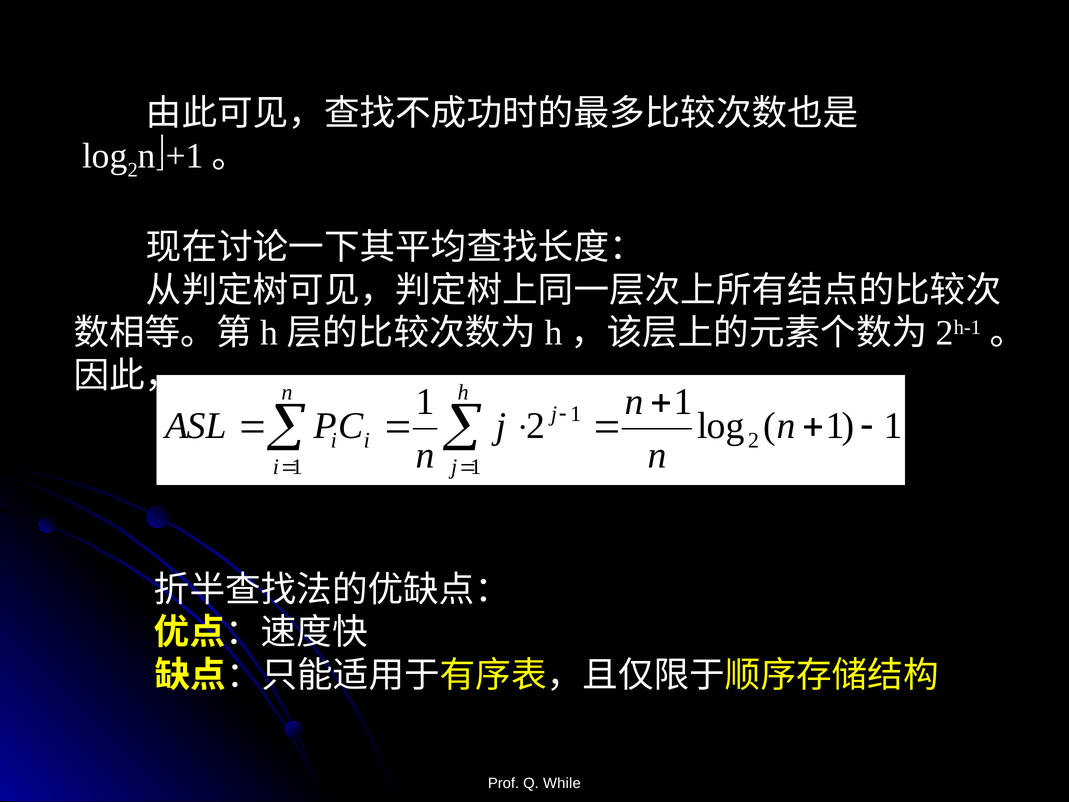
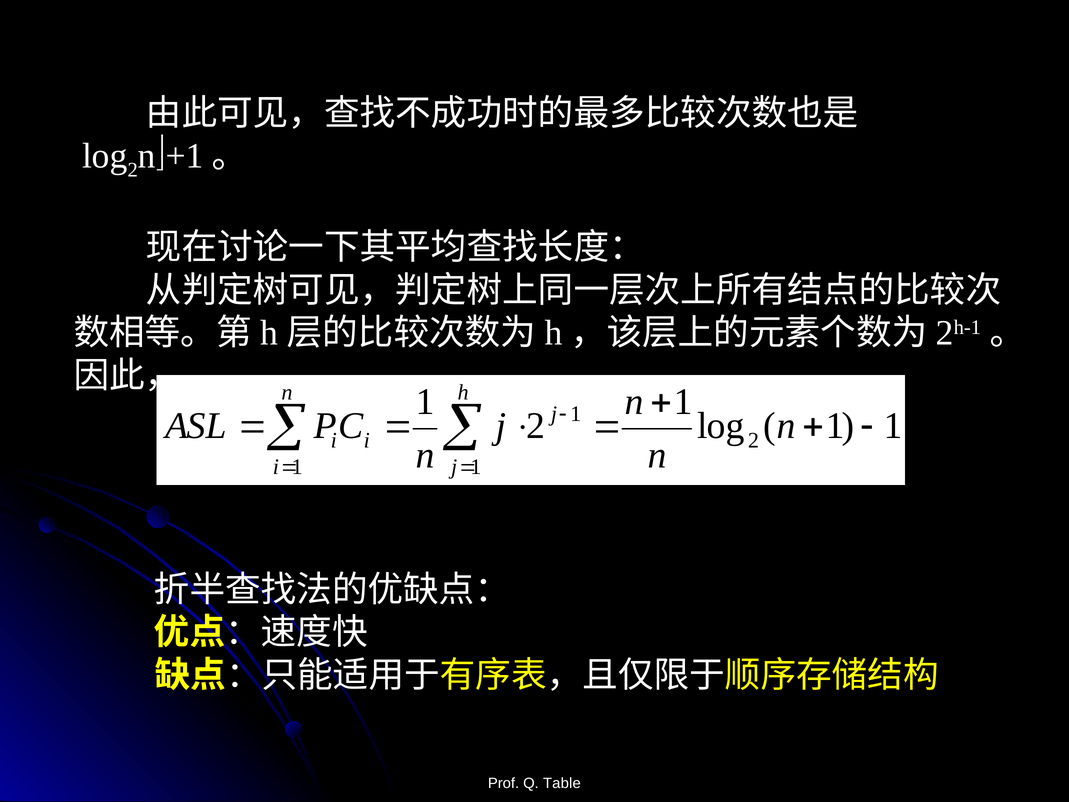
While: While -> Table (562, 783)
